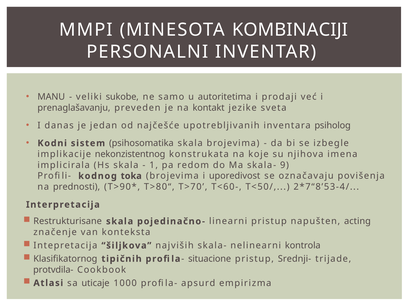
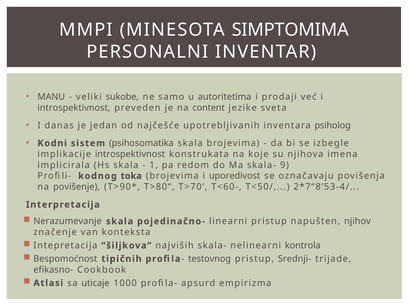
KOMBINACIJI: KOMBINACIJI -> SIMPTOMIMA (290, 30)
prenaglašavanju: prenaglašavanju -> introspektivnost (74, 108)
kontakt: kontakt -> content (209, 108)
implikacije nekonzistentnog: nekonzistentnog -> introspektivnost (130, 154)
prednosti: prednosti -> povišenje (77, 187)
Restrukturisane: Restrukturisane -> Nerazumevanje (68, 221)
acting: acting -> njihov (357, 221)
Klasifikatornog: Klasifikatornog -> Bespomoćnost (65, 259)
situacione: situacione -> testovnog (210, 259)
protvdila-: protvdila- -> efikasno- (53, 270)
